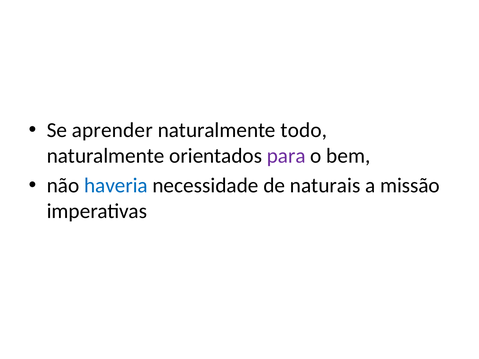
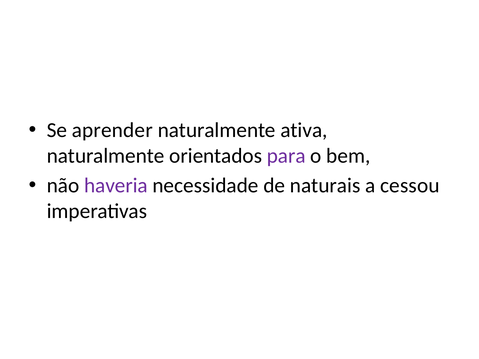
todo: todo -> ativa (304, 130)
haveria colour: blue -> purple (116, 186)
missão: missão -> cessou (410, 186)
